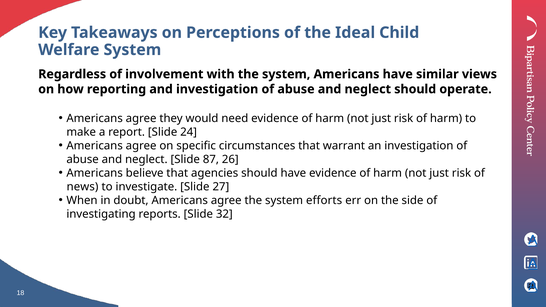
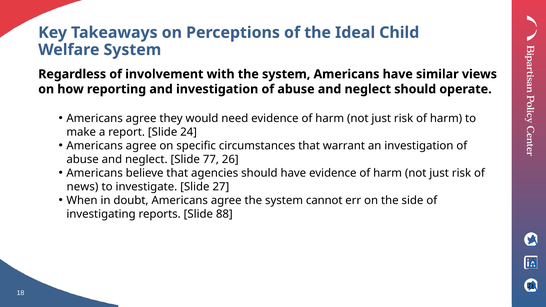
87: 87 -> 77 (211, 159)
efforts: efforts -> cannot (324, 200)
32: 32 -> 88 (224, 214)
